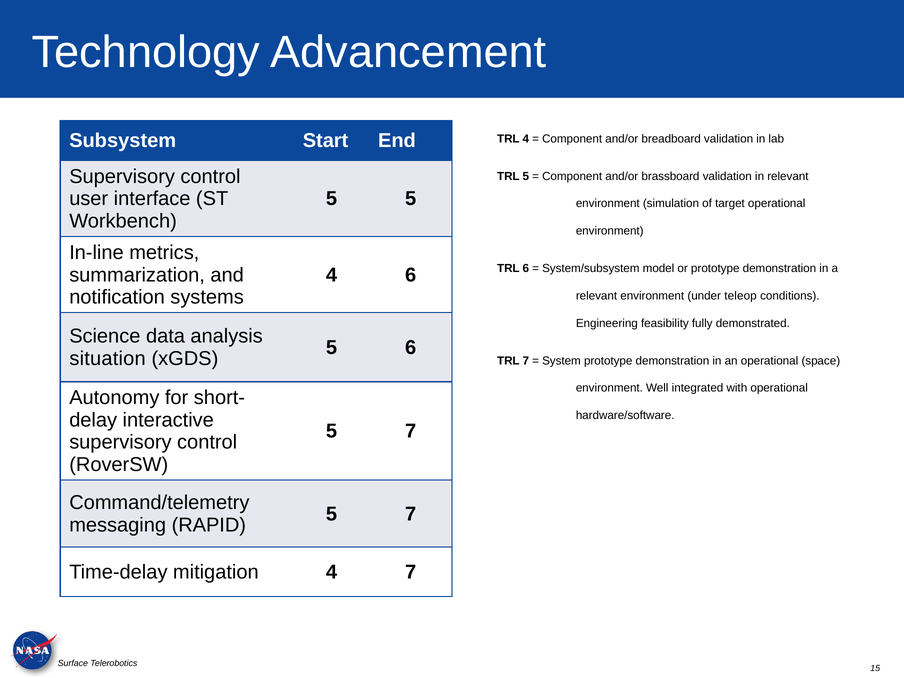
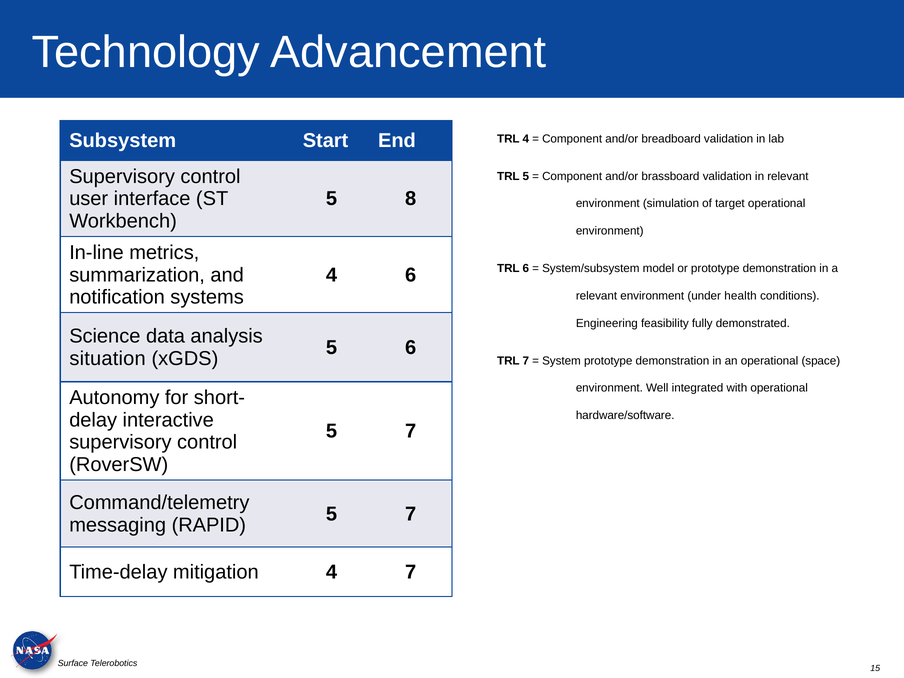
5 5: 5 -> 8 (411, 199)
teleop: teleop -> health (741, 296)
